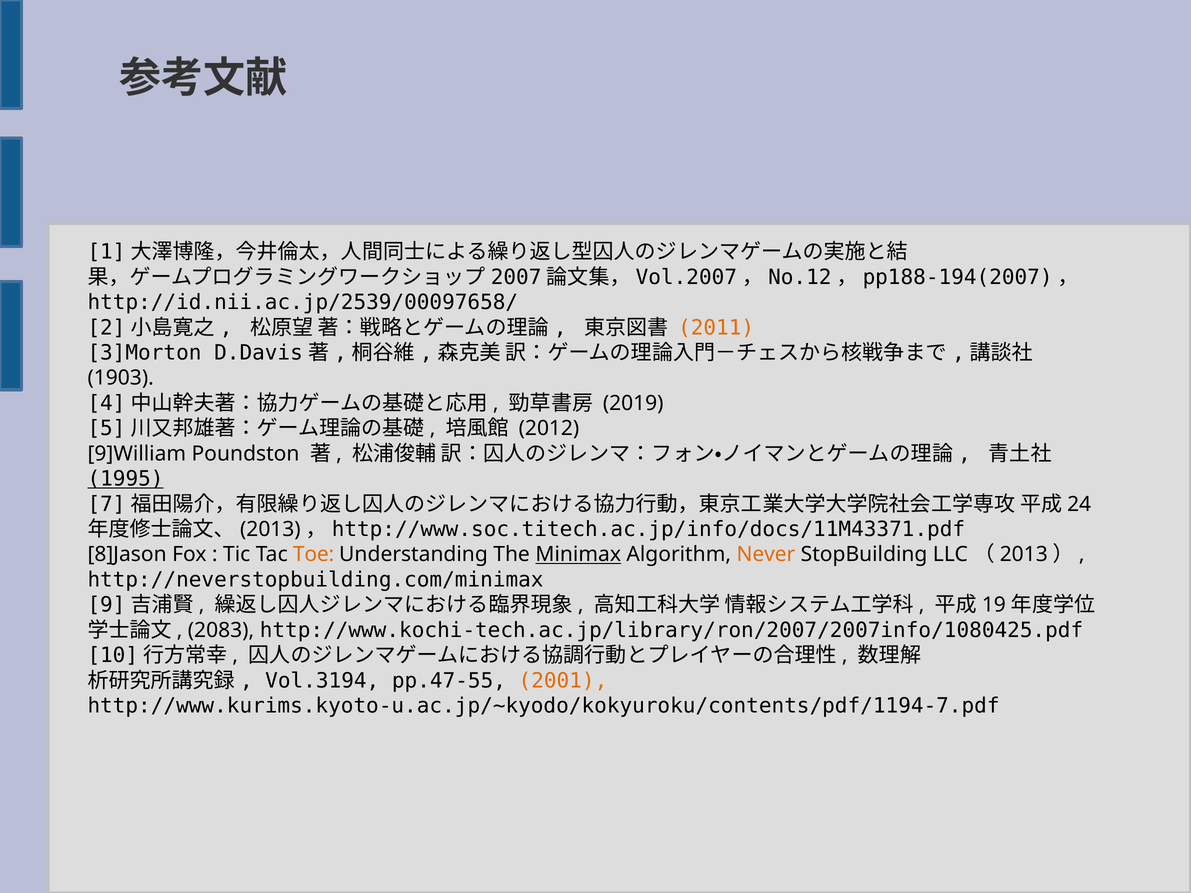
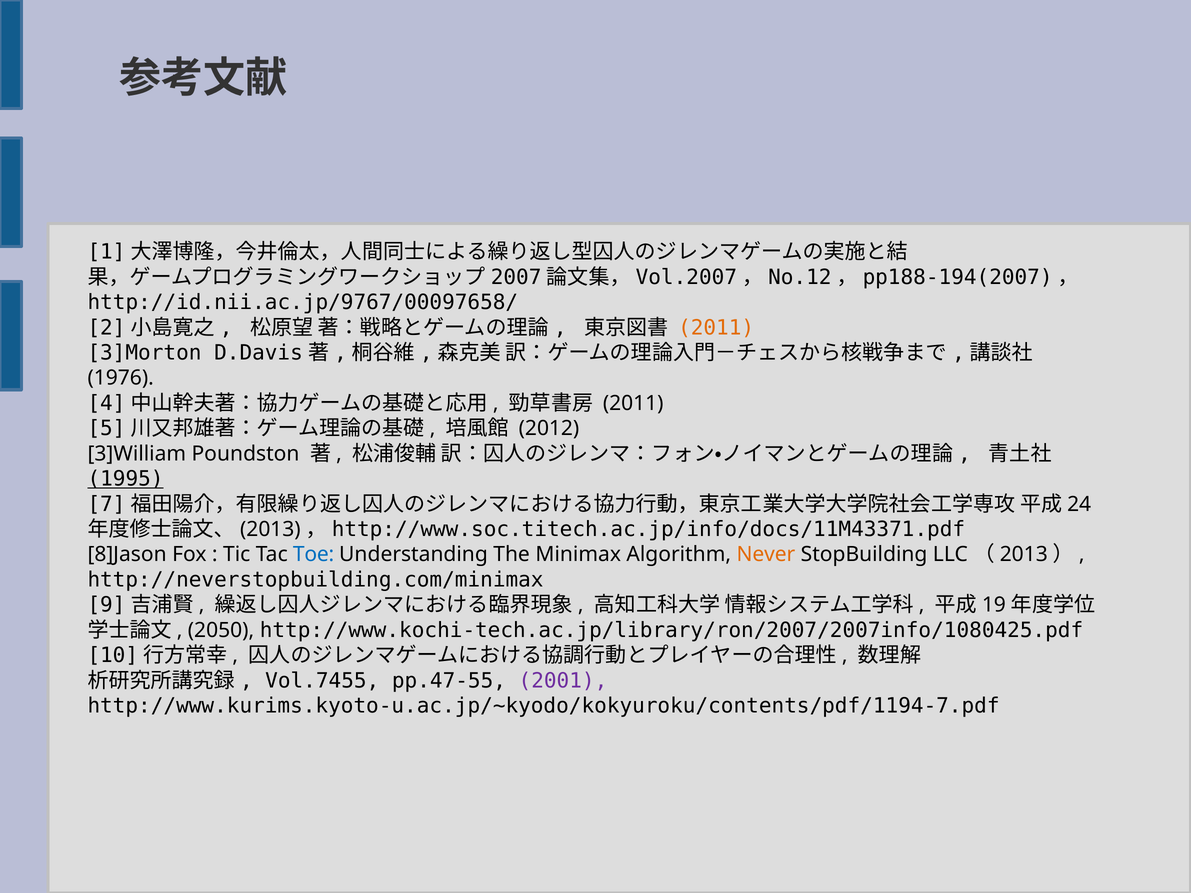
http://id.nii.ac.jp/2539/00097658/: http://id.nii.ac.jp/2539/00097658/ -> http://id.nii.ac.jp/9767/00097658/ (303, 302)
1903: 1903 -> 1976 (121, 378)
2019: 2019 -> 2011 (633, 403)
9]William: 9]William -> 3]William (137, 454)
Toe colour: orange -> blue (314, 555)
Minimax underline: present -> none (578, 555)
2083: 2083 -> 2050 (221, 630)
Vol.3194: Vol.3194 -> Vol.7455 (322, 681)
2001 colour: orange -> purple (563, 681)
